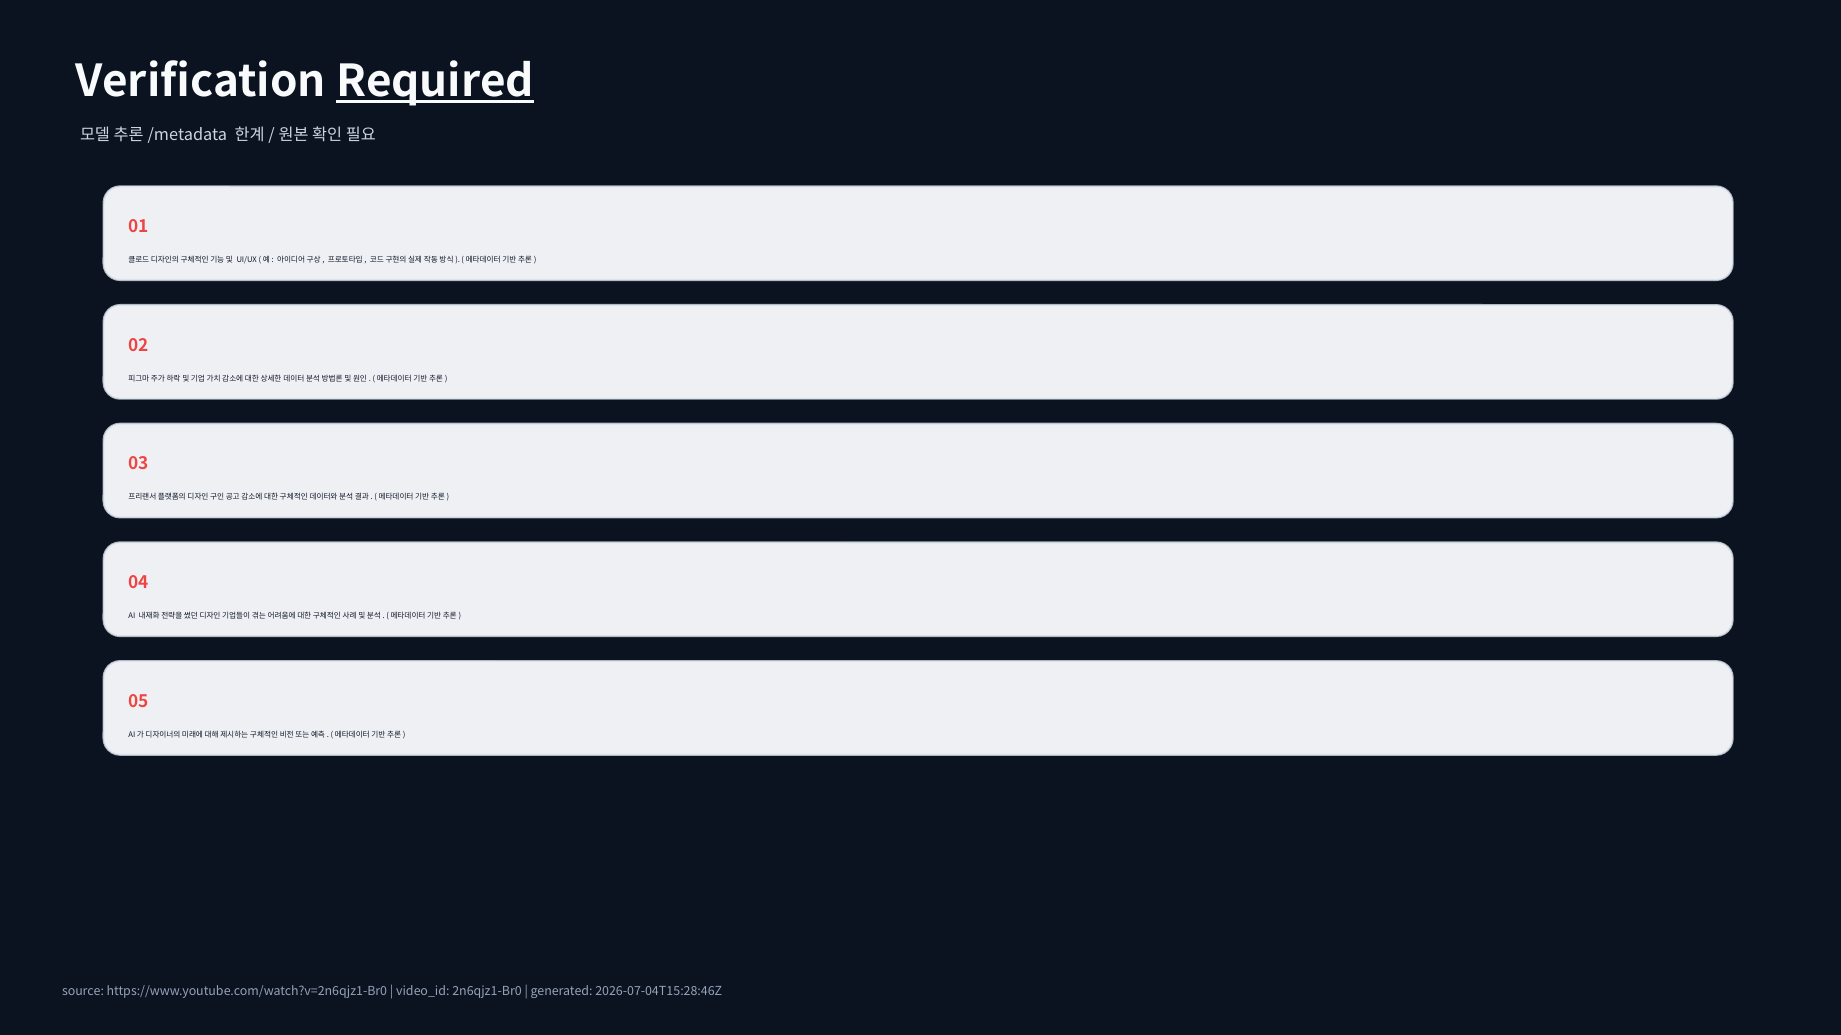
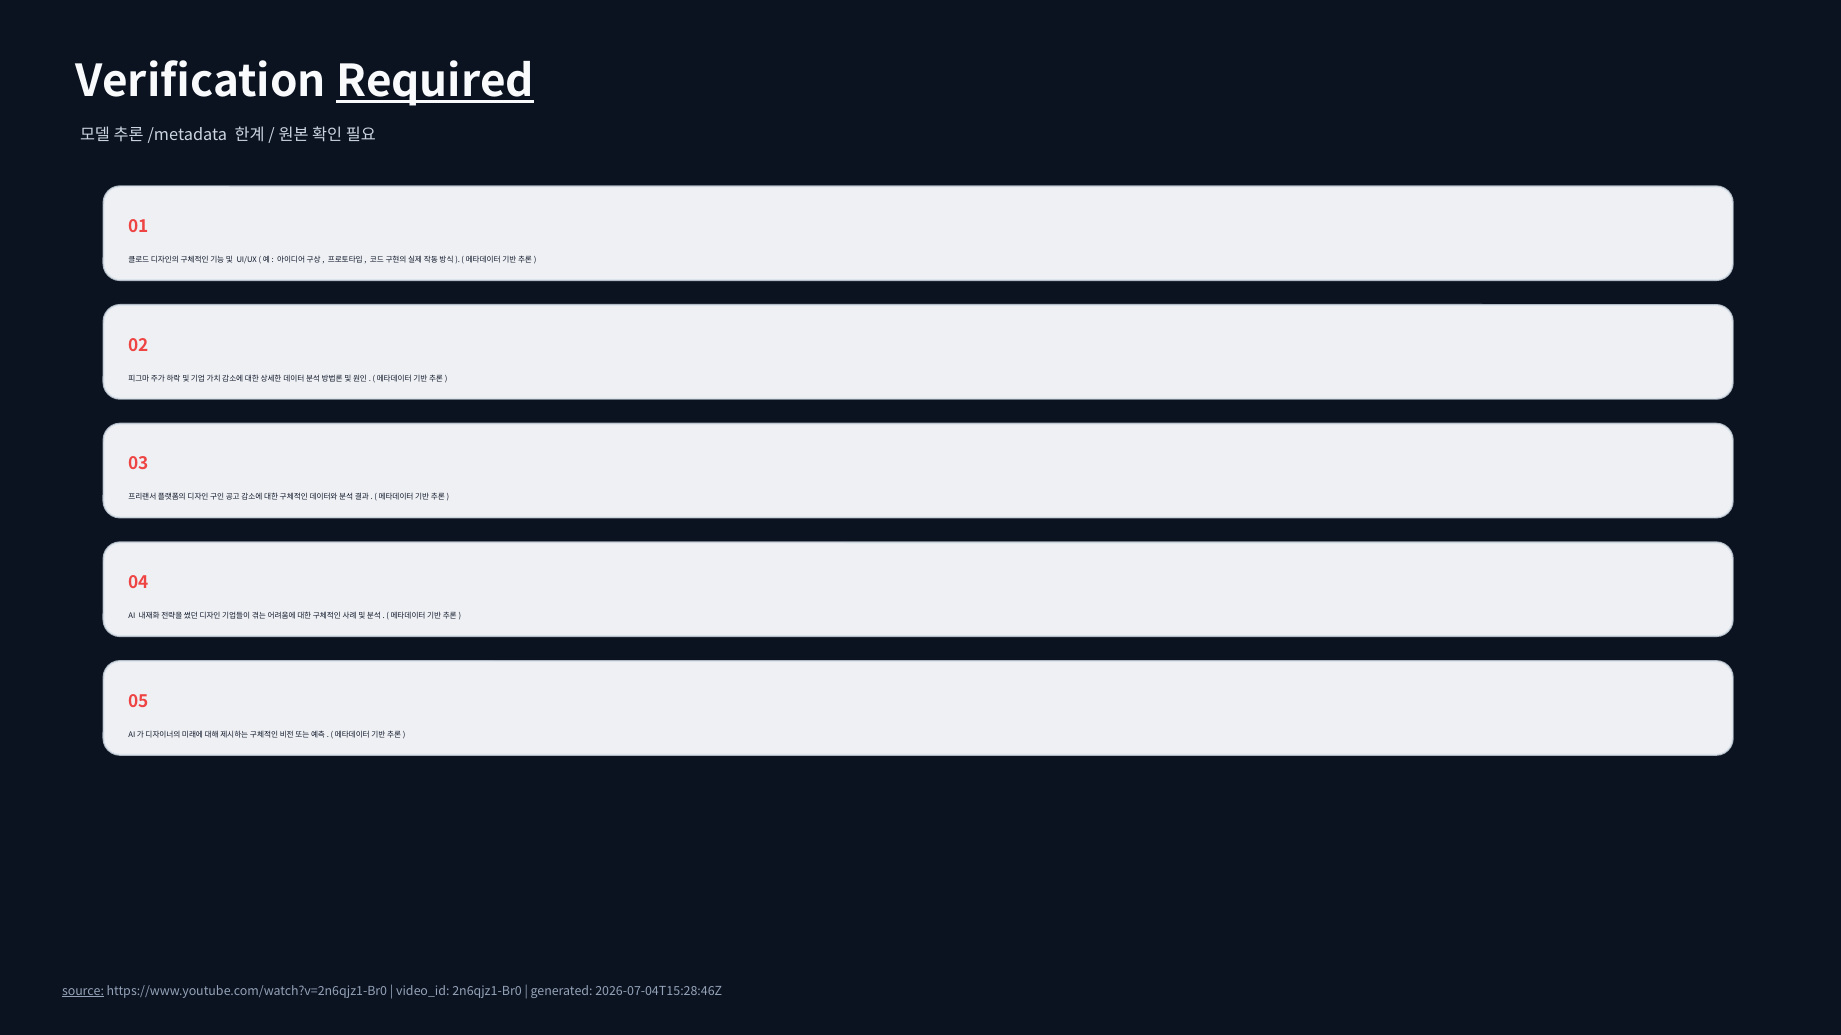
source underline: none -> present (83, 992)
